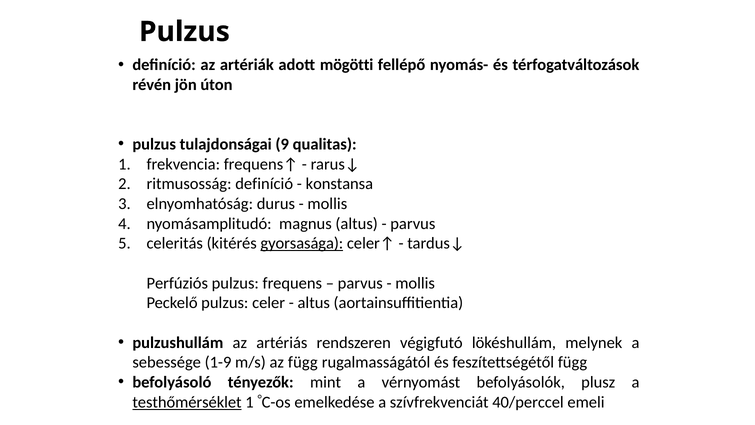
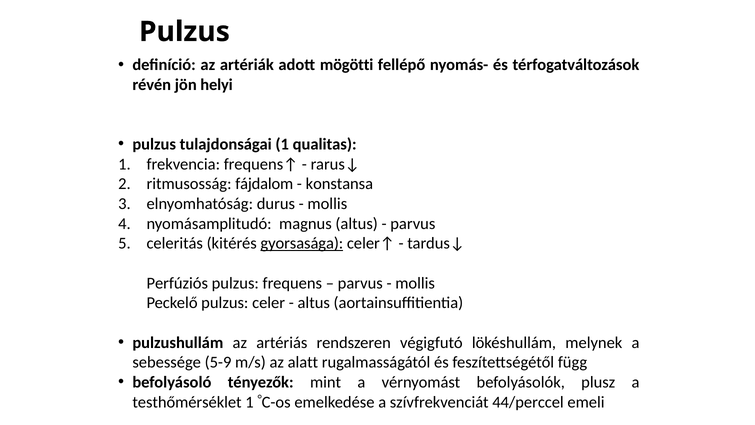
úton: úton -> helyi (217, 85)
tulajdonságai 9: 9 -> 1 (282, 144)
ritmusosság definíció: definíció -> fájdalom (264, 184)
1-9: 1-9 -> 5-9 (218, 362)
az függ: függ -> alatt (303, 362)
testhőmérséklet underline: present -> none (187, 402)
40/perccel: 40/perccel -> 44/perccel (528, 402)
